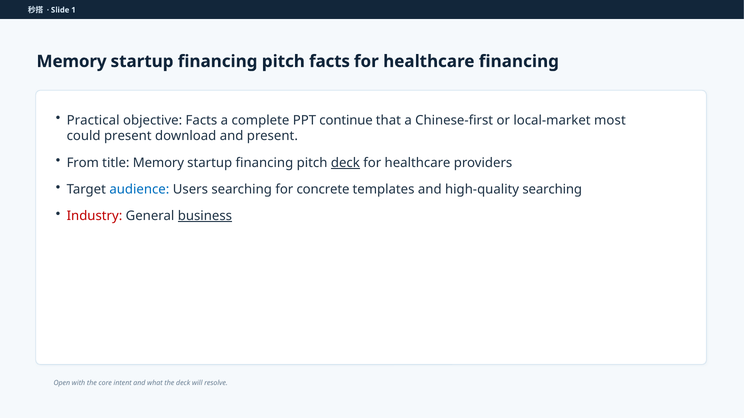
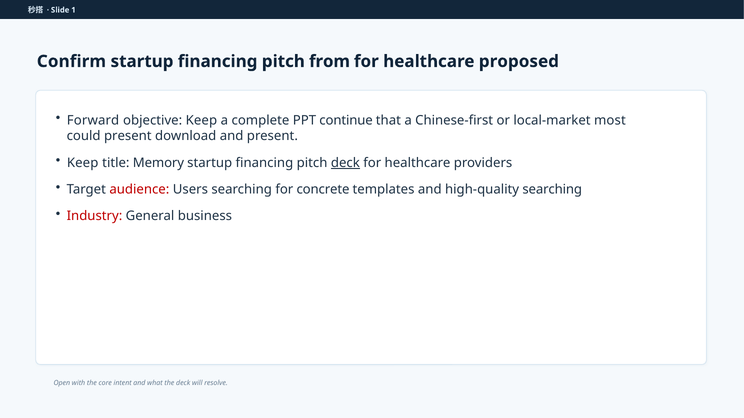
Memory: Memory -> Confirm (71, 61)
pitch facts: facts -> from (330, 61)
healthcare financing: financing -> proposed (519, 61)
Practical: Practical -> Forward (93, 120)
objective Facts: Facts -> Keep (201, 120)
From: From -> Keep (83, 163)
audience colour: blue -> red (139, 190)
business underline: present -> none (205, 216)
